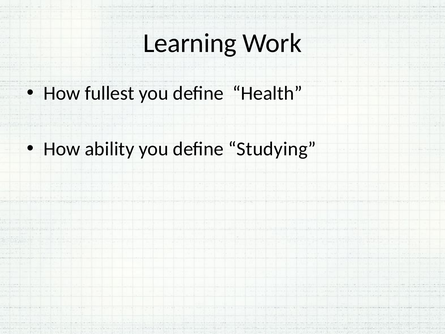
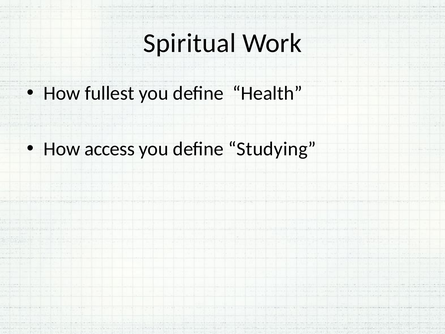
Learning: Learning -> Spiritual (190, 43)
ability: ability -> access (110, 149)
